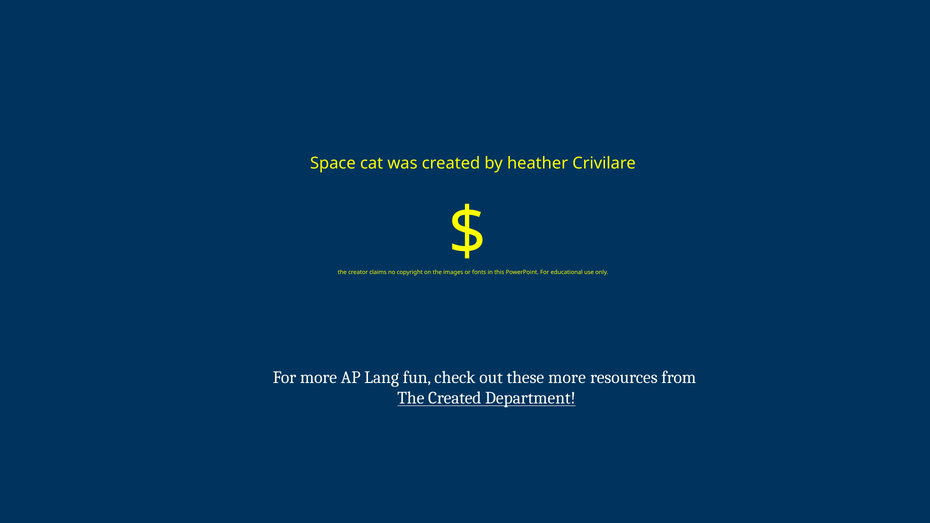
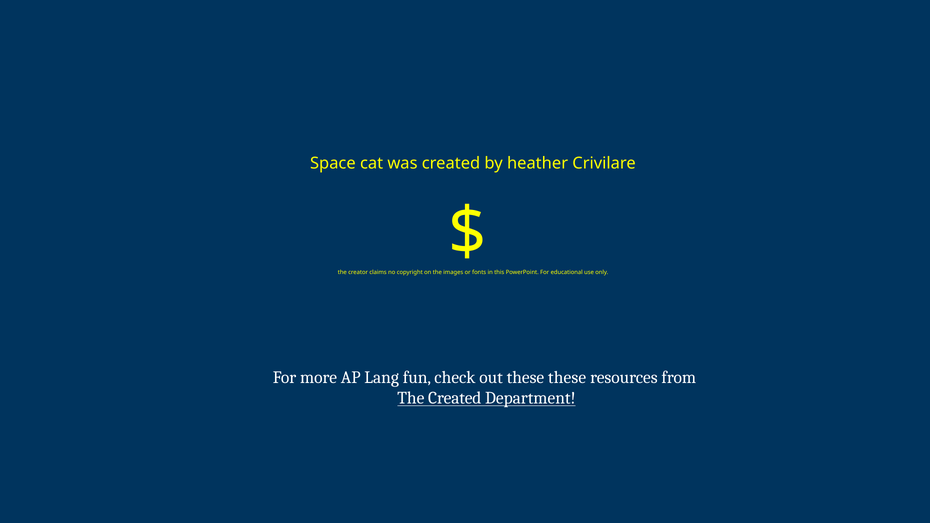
these more: more -> these (567, 377)
